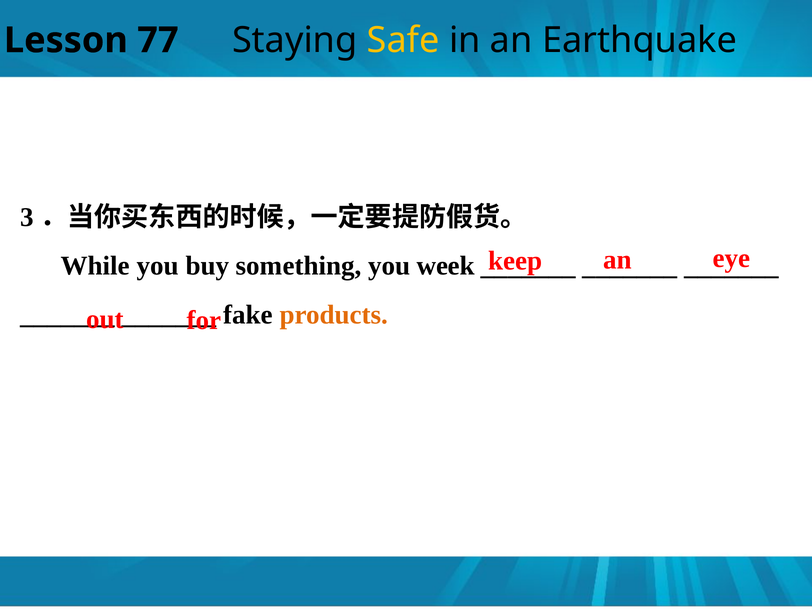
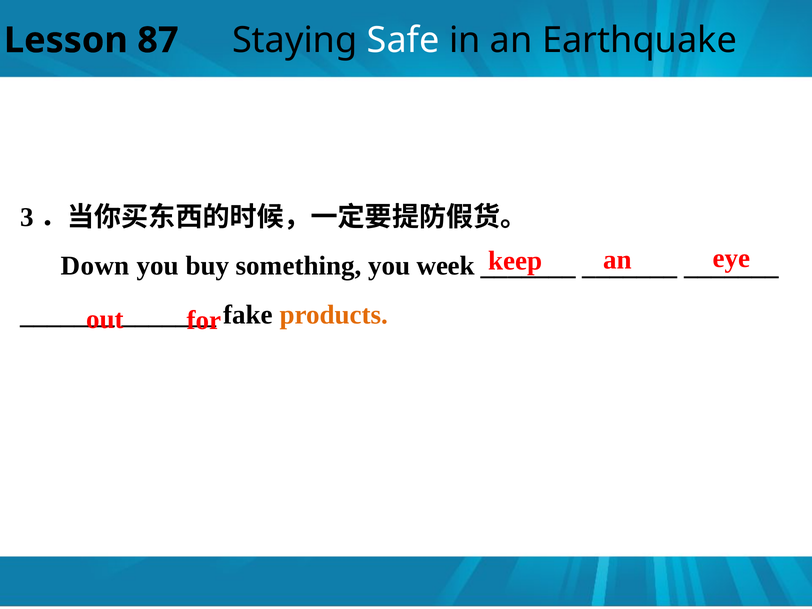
77: 77 -> 87 (158, 40)
Safe colour: yellow -> white (403, 40)
While: While -> Down (95, 266)
